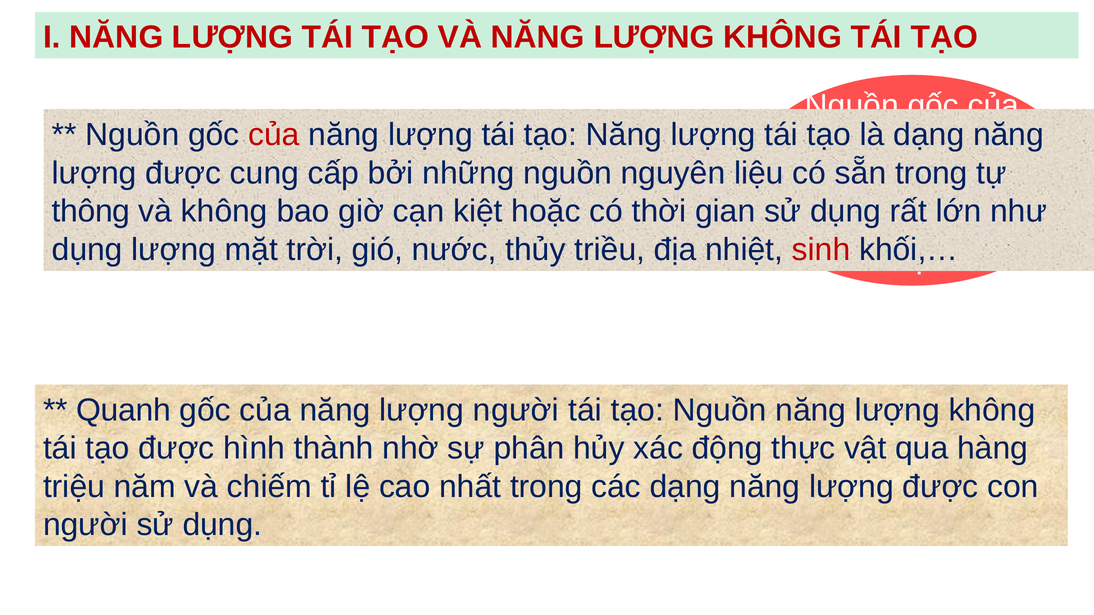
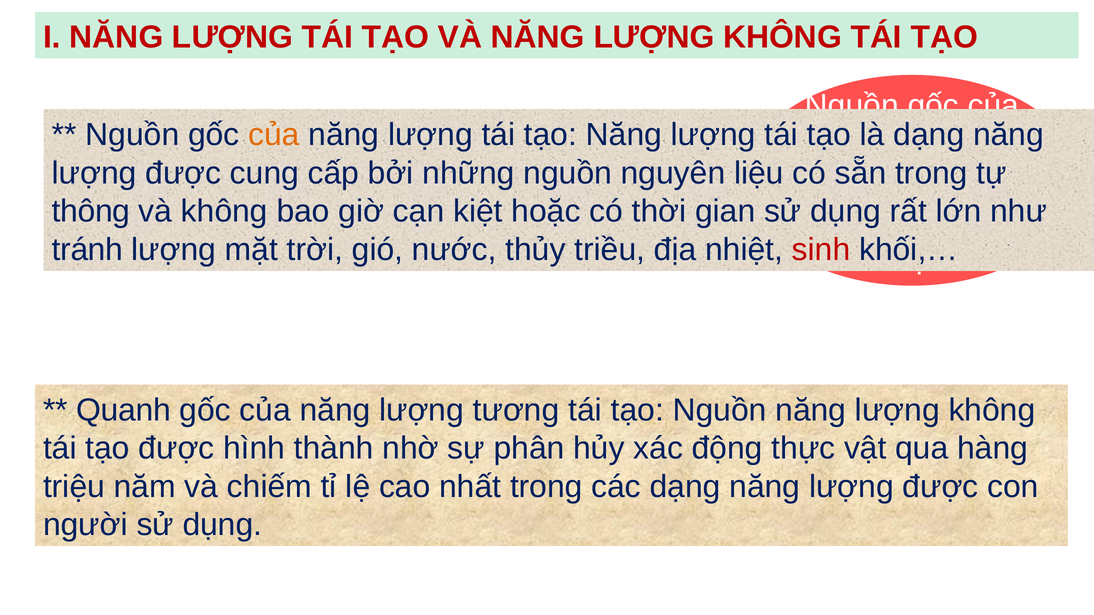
của colour: red -> orange (274, 135)
dụng: dụng -> tránh (87, 250)
lượng người: người -> tương (516, 410)
